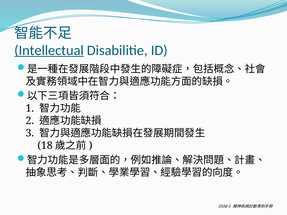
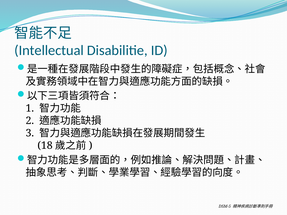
Intellectual underline: present -> none (49, 50)
